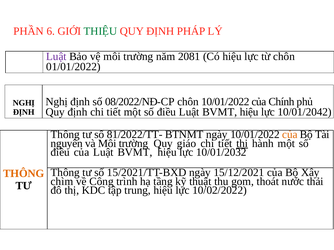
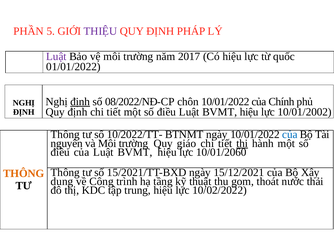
6: 6 -> 5 (51, 31)
THIỆU colour: green -> purple (100, 31)
2081: 2081 -> 2017 (189, 57)
từ chôn: chôn -> quốc (284, 57)
định underline: none -> present (80, 102)
10/01/2042: 10/01/2042 -> 10/01/2002 (305, 112)
81/2022/TT-: 81/2022/TT- -> 10/2022/TT- (135, 135)
của colour: orange -> blue (290, 135)
10/01/2032: 10/01/2032 -> 10/01/2060 (221, 153)
chìm: chìm -> dung (62, 182)
